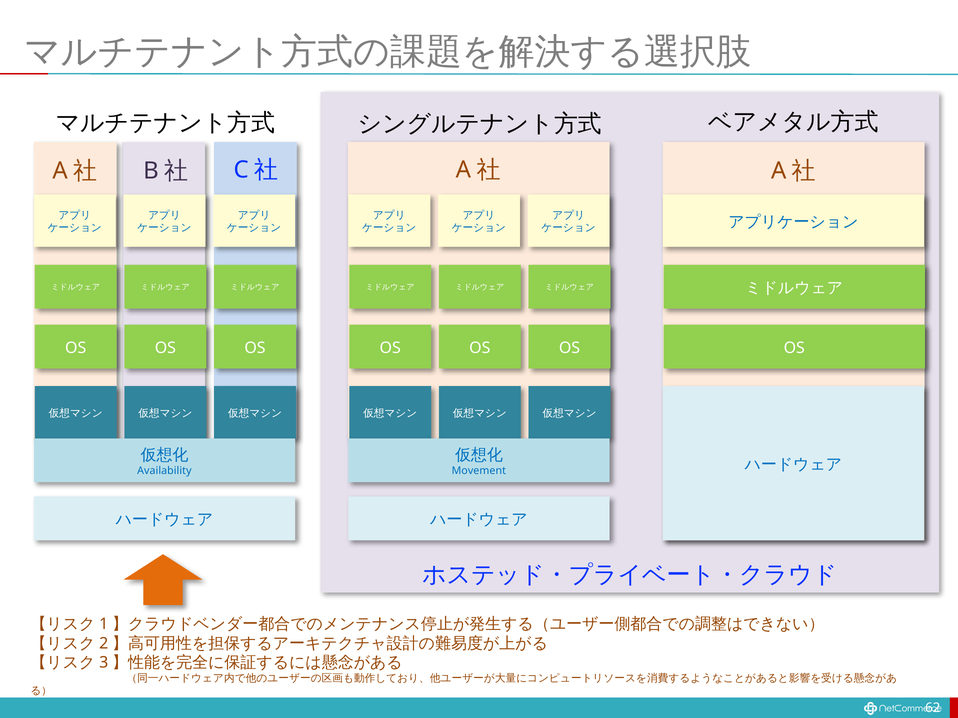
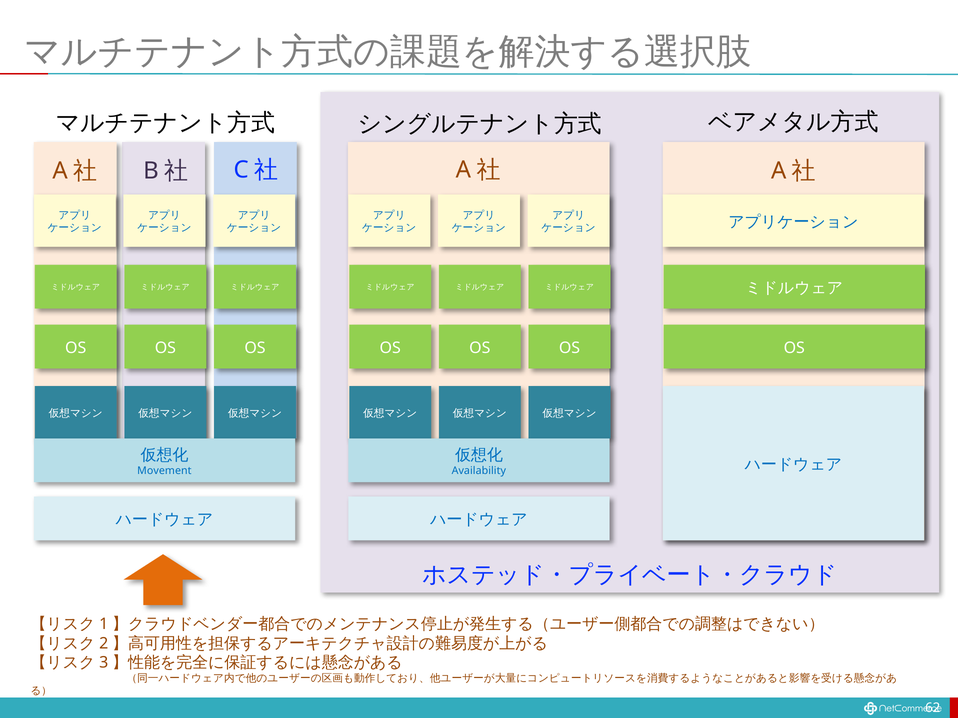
Availability: Availability -> Movement (164, 471)
Movement: Movement -> Availability (479, 471)
